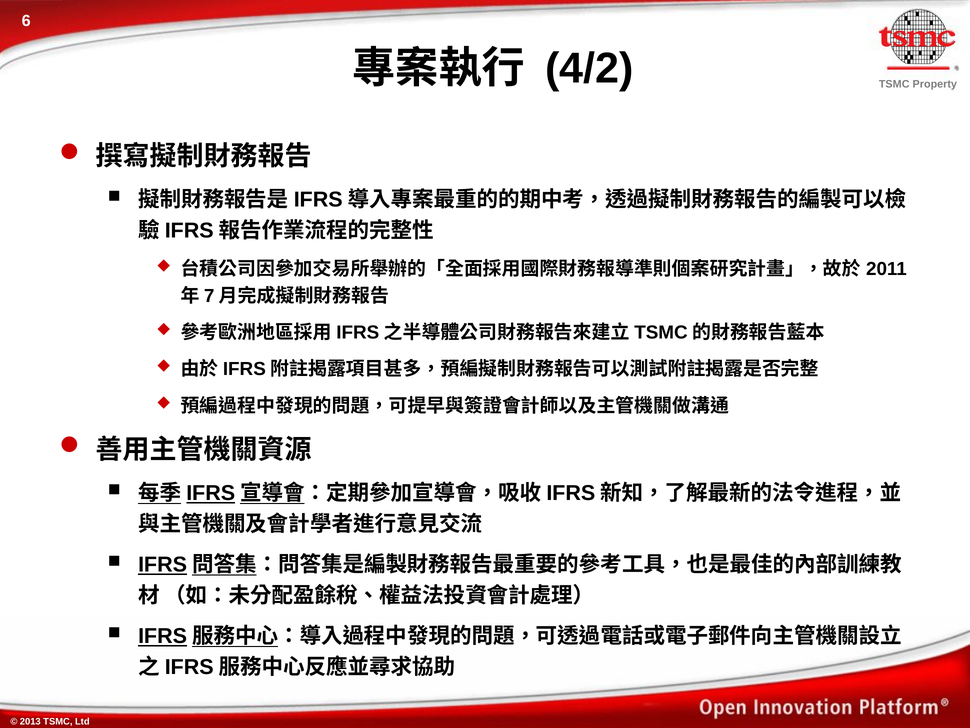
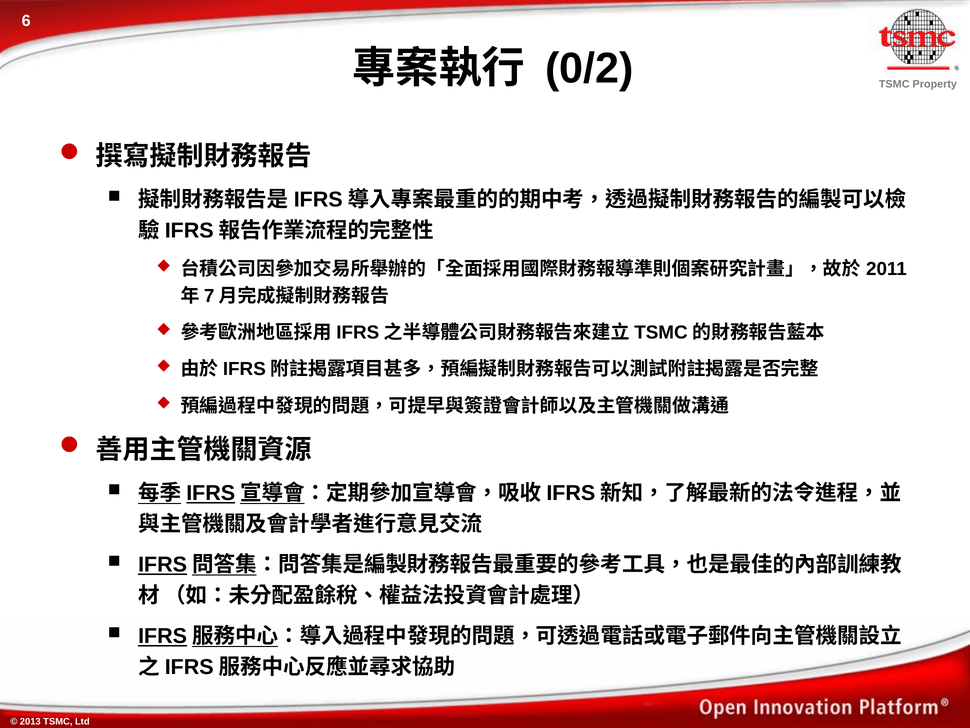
4/2: 4/2 -> 0/2 (589, 68)
